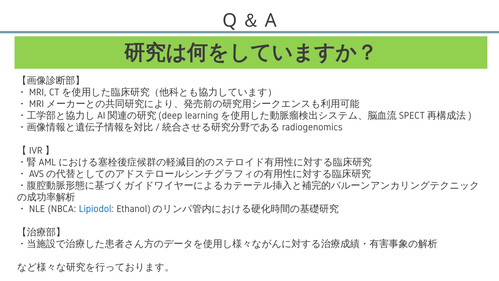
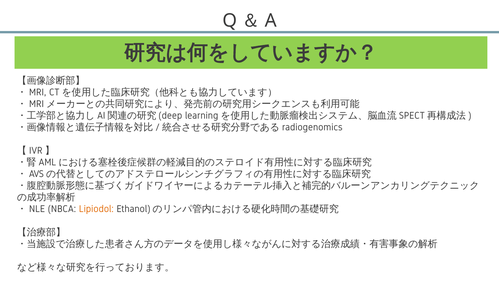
Lipiodol colour: blue -> orange (96, 209)
